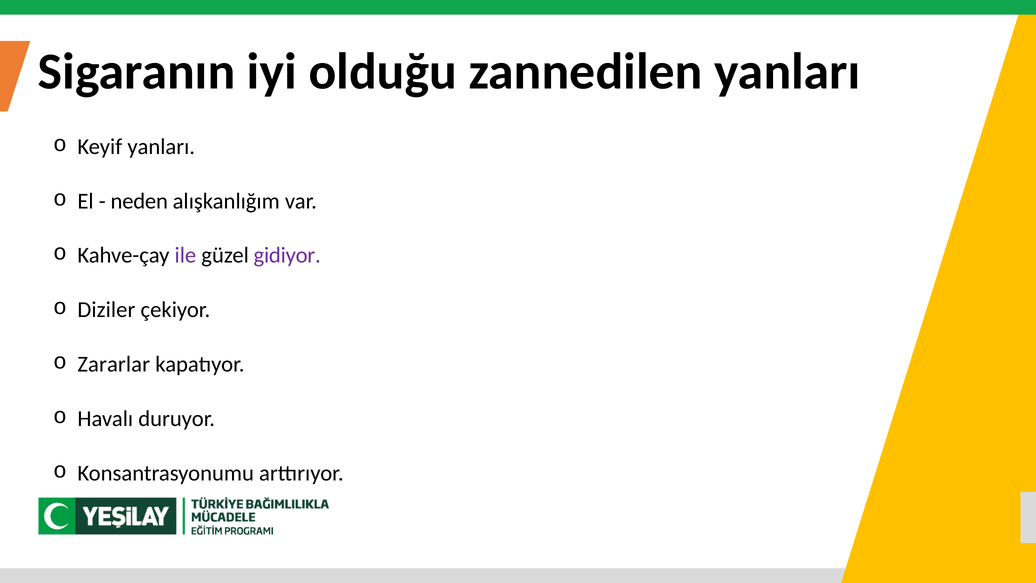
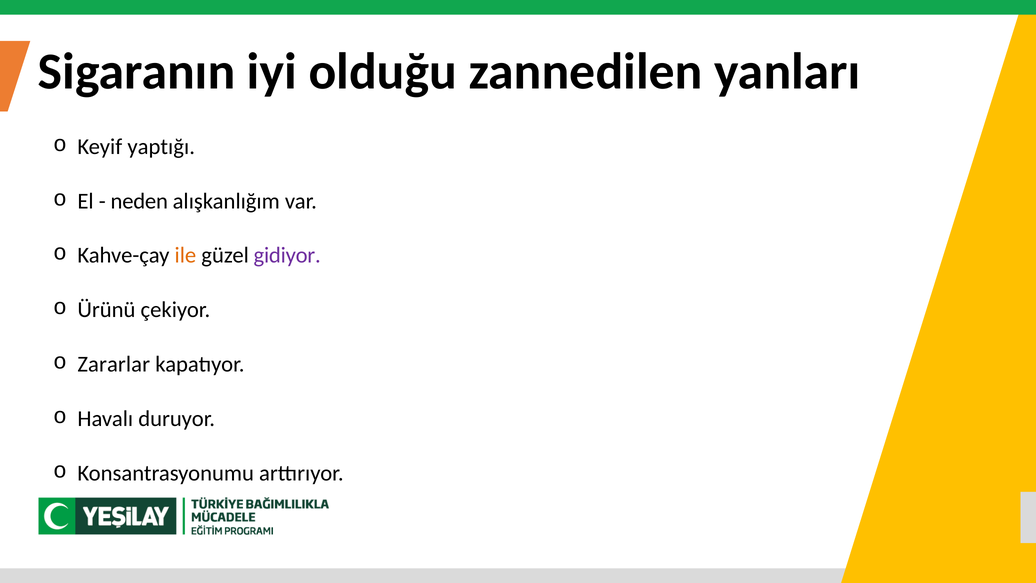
Keyif yanları: yanları -> yaptığı (161, 147)
ile colour: purple -> orange (185, 255)
Diziler: Diziler -> Ürünü (106, 310)
